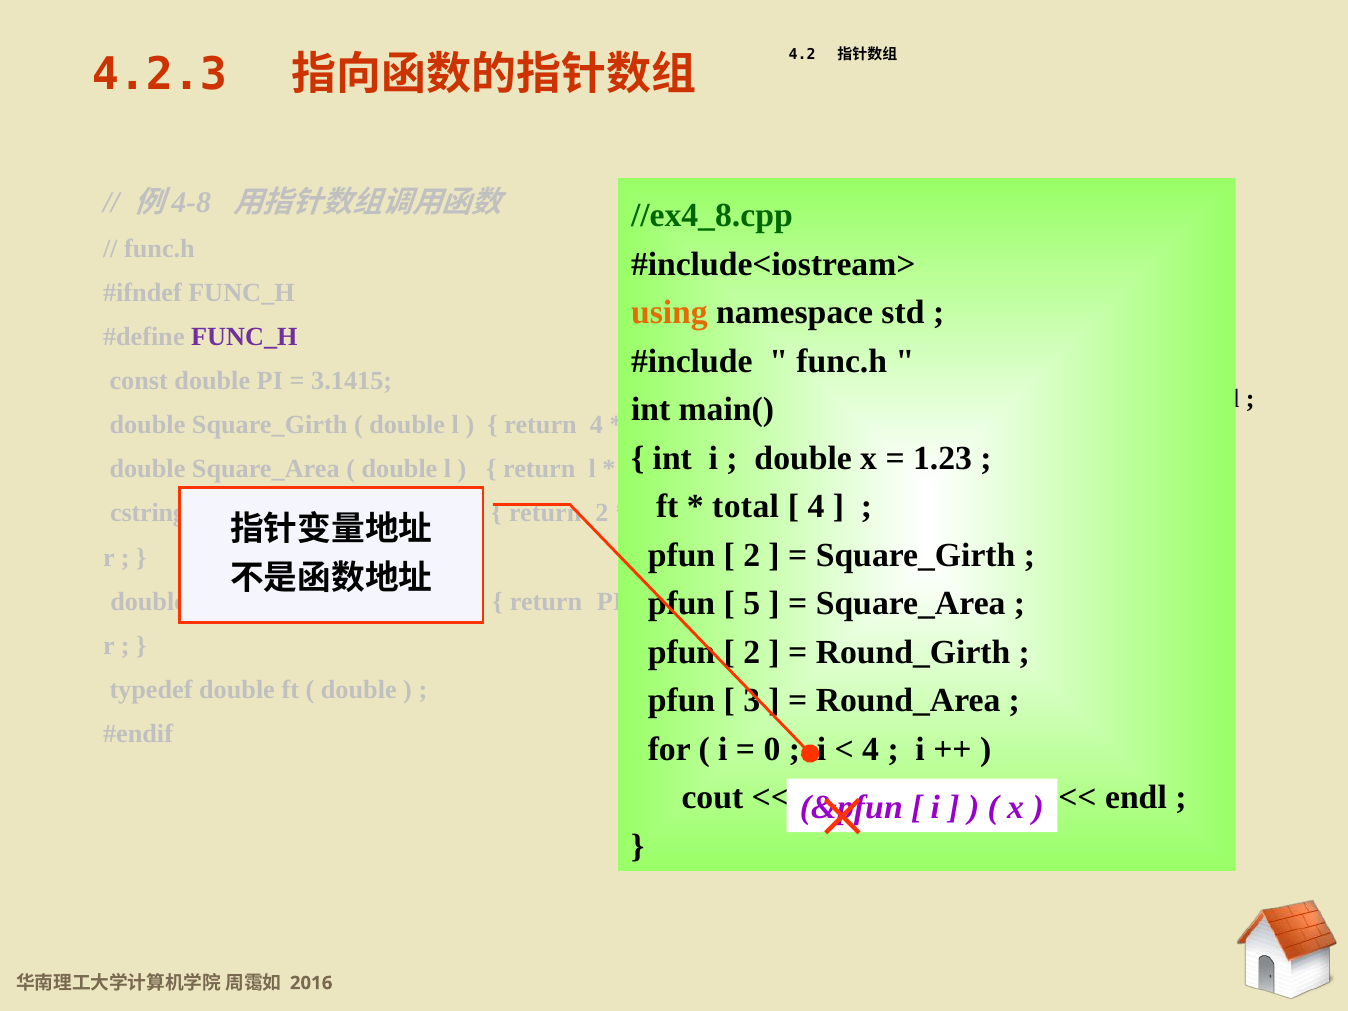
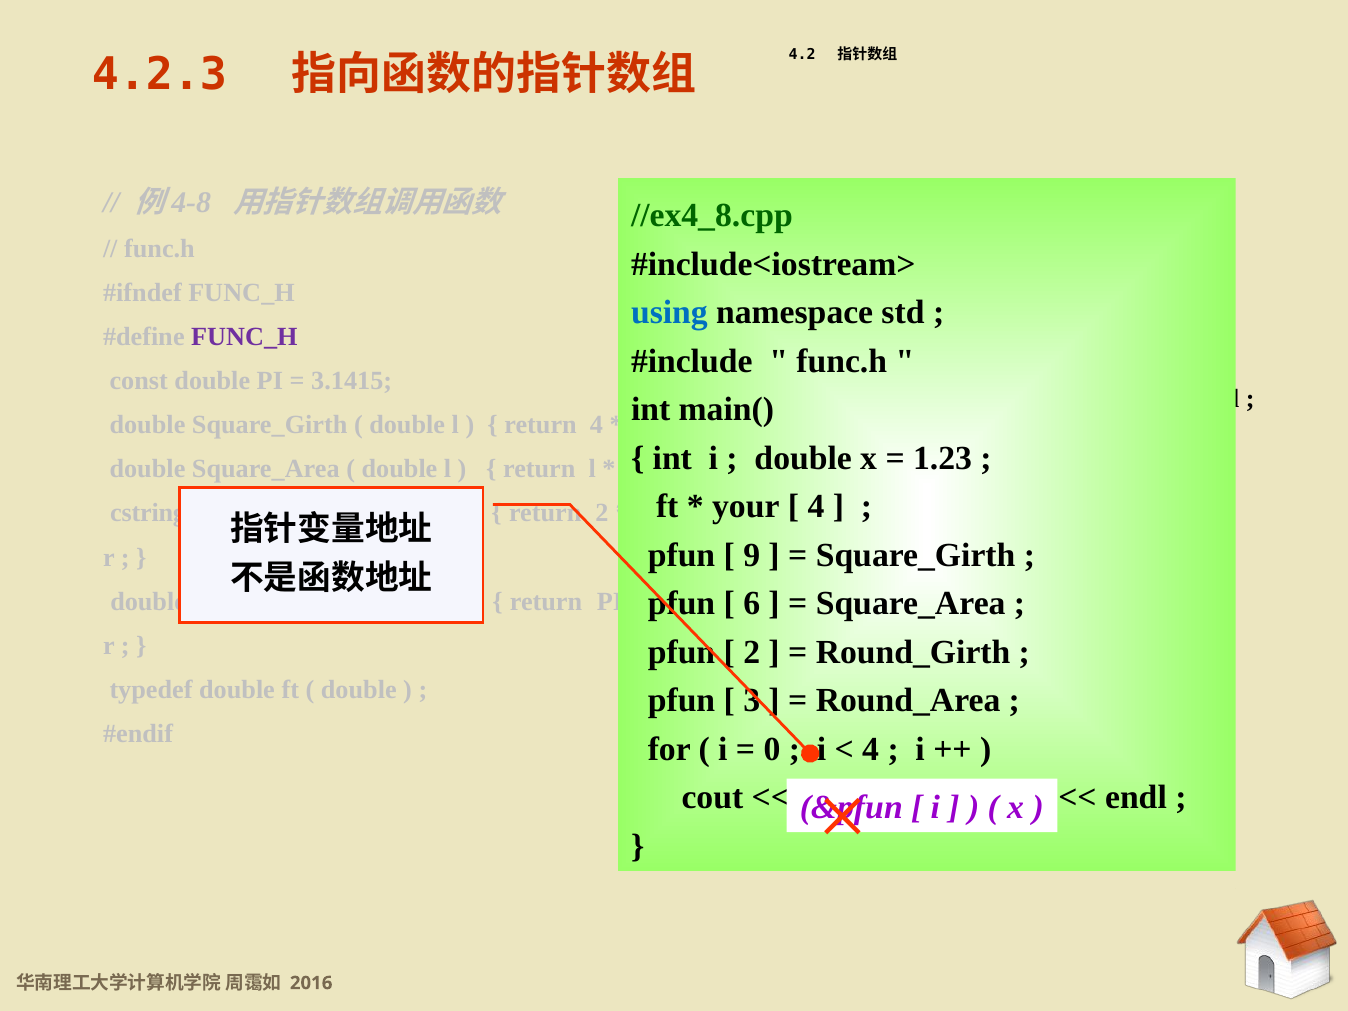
using colour: orange -> blue (669, 313)
total: total -> your (746, 507)
2: 2 -> 9 (752, 555)
5: 5 -> 6 (752, 604)
